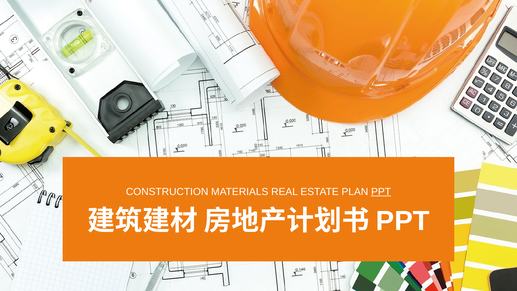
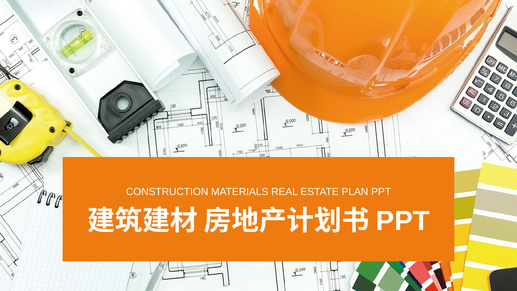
PPT underline: present -> none (381, 192)
